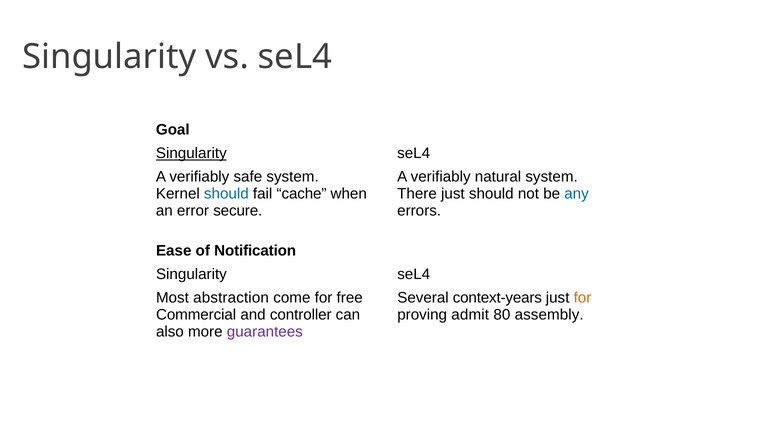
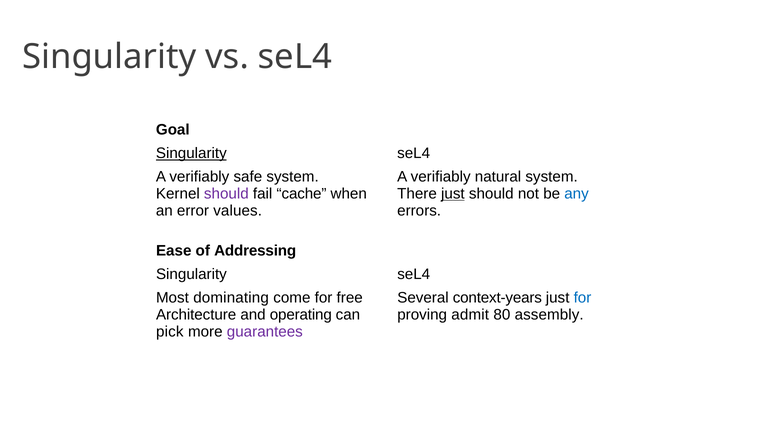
should colour: blue -> purple (226, 194)
just underline: none -> present (453, 194)
secure: secure -> values (238, 211)
Notification: Notification -> Addressing (255, 251)
abstraction: abstraction -> dominating (231, 297)
for colour: orange -> blue (583, 297)
Commercial: Commercial -> Architecture (196, 314)
controller: controller -> operating (301, 314)
also: also -> pick (170, 331)
